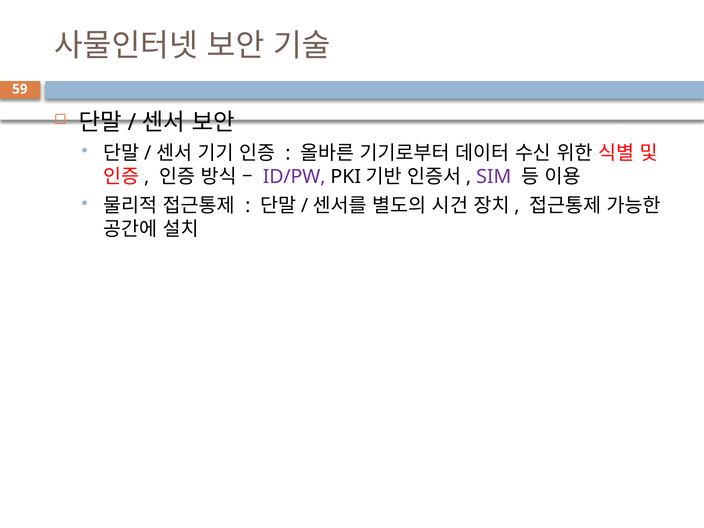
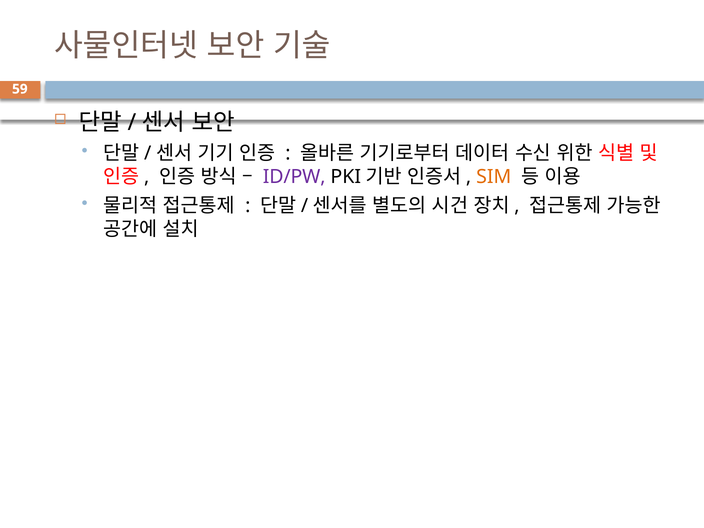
SIM colour: purple -> orange (494, 177)
